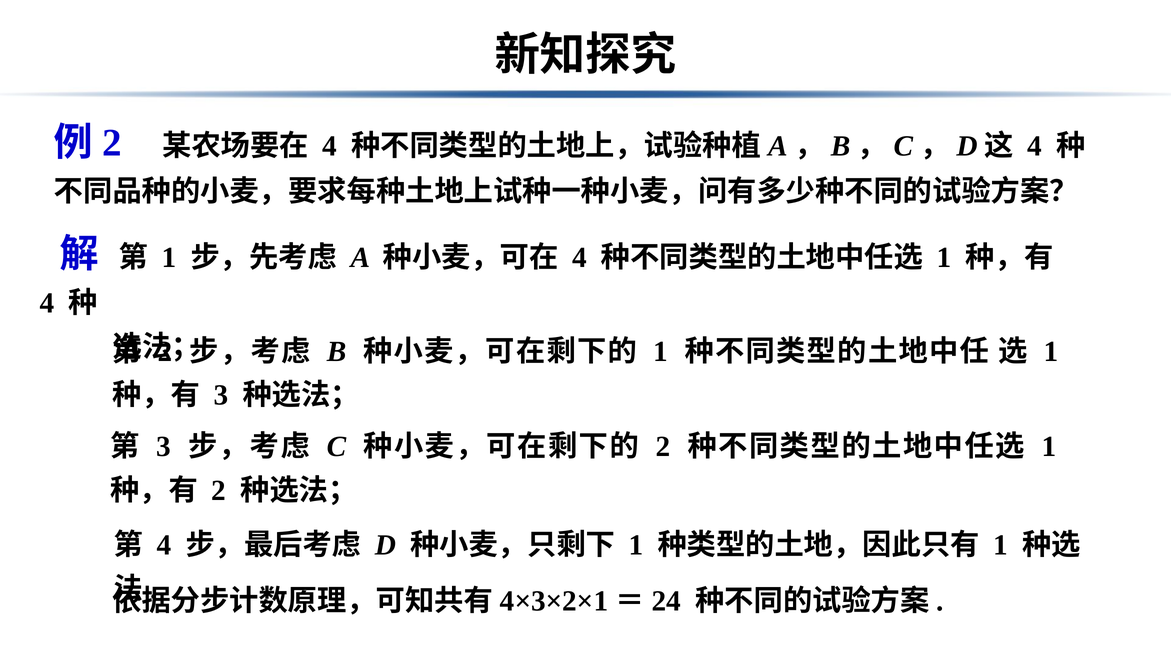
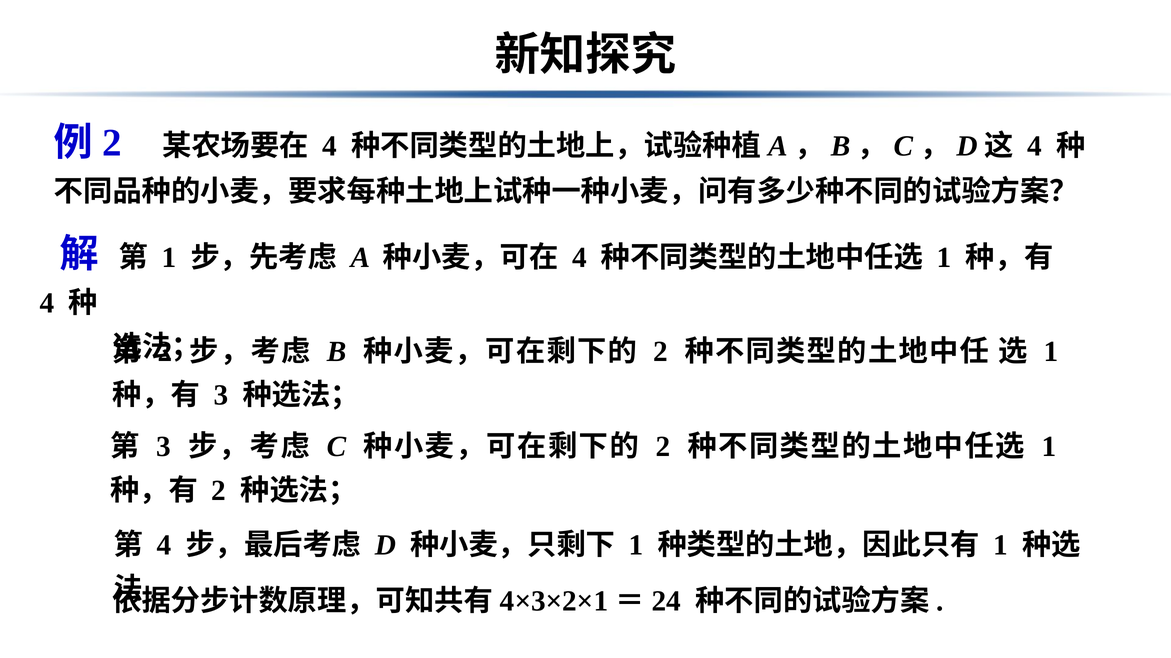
1: 1 -> 2 (661, 352)
